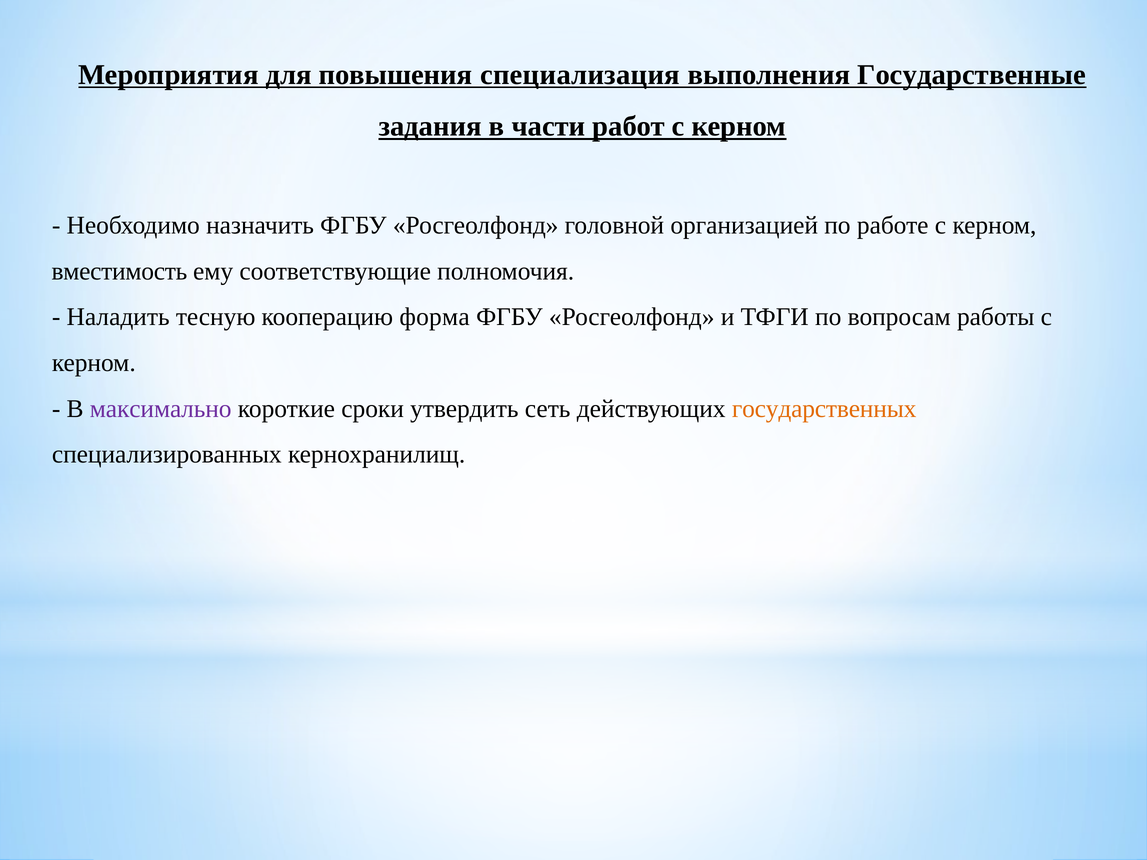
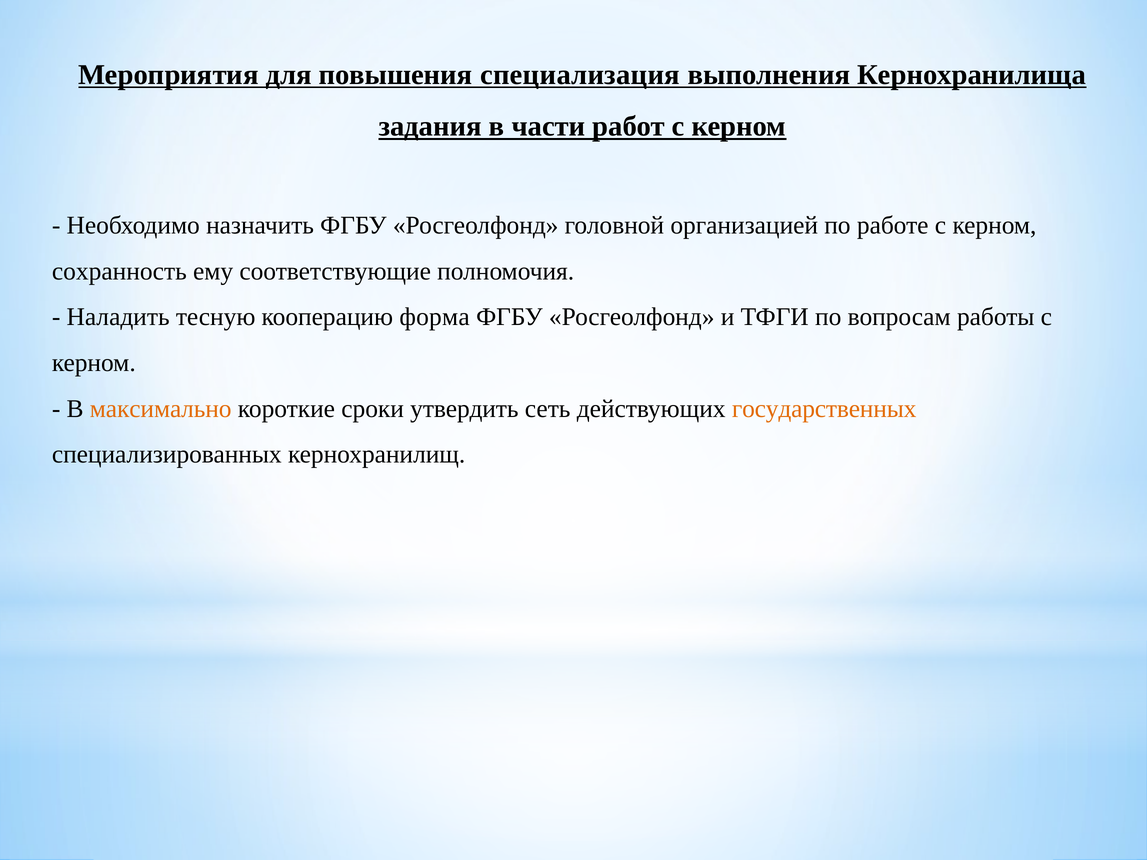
Государственные: Государственные -> Кернохранилища (972, 75)
вместимость: вместимость -> сохранность (119, 271)
максимально colour: purple -> orange (161, 409)
